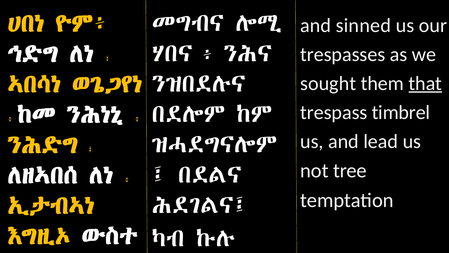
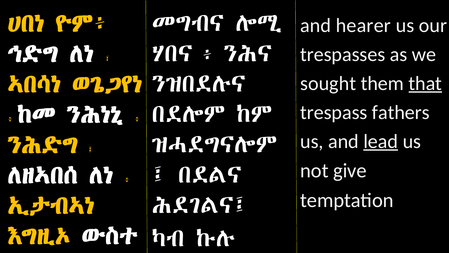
sinned: sinned -> hearer (363, 25)
timbrel: timbrel -> fathers (401, 112)
lead underline: none -> present (381, 141)
tree: tree -> give (350, 171)
